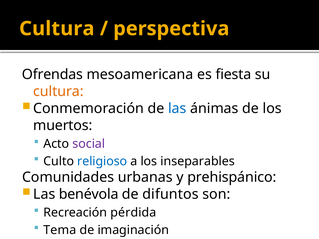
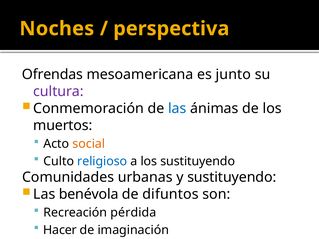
Cultura: Cultura -> Noches (57, 29)
fiesta: fiesta -> junto (233, 75)
cultura colour: orange -> purple (58, 92)
social colour: purple -> orange (89, 144)
los inseparables: inseparables -> sustituyendo (198, 161)
y prehispánico: prehispánico -> sustituyendo (232, 177)
Tema: Tema -> Hacer (60, 230)
